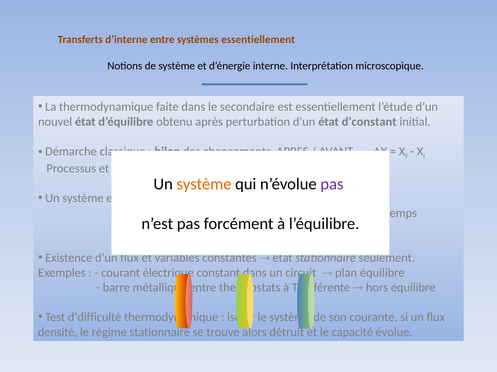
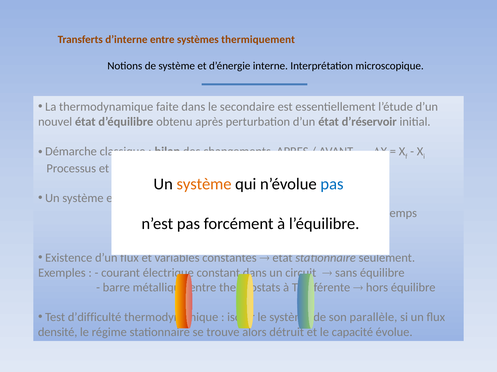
systèmes essentiellement: essentiellement -> thermiquement (258, 40)
d’constant: d’constant -> d’réservoir (369, 122)
pas colour: purple -> blue (332, 185)
plan: plan -> sans (346, 273)
courante: courante -> parallèle (373, 318)
